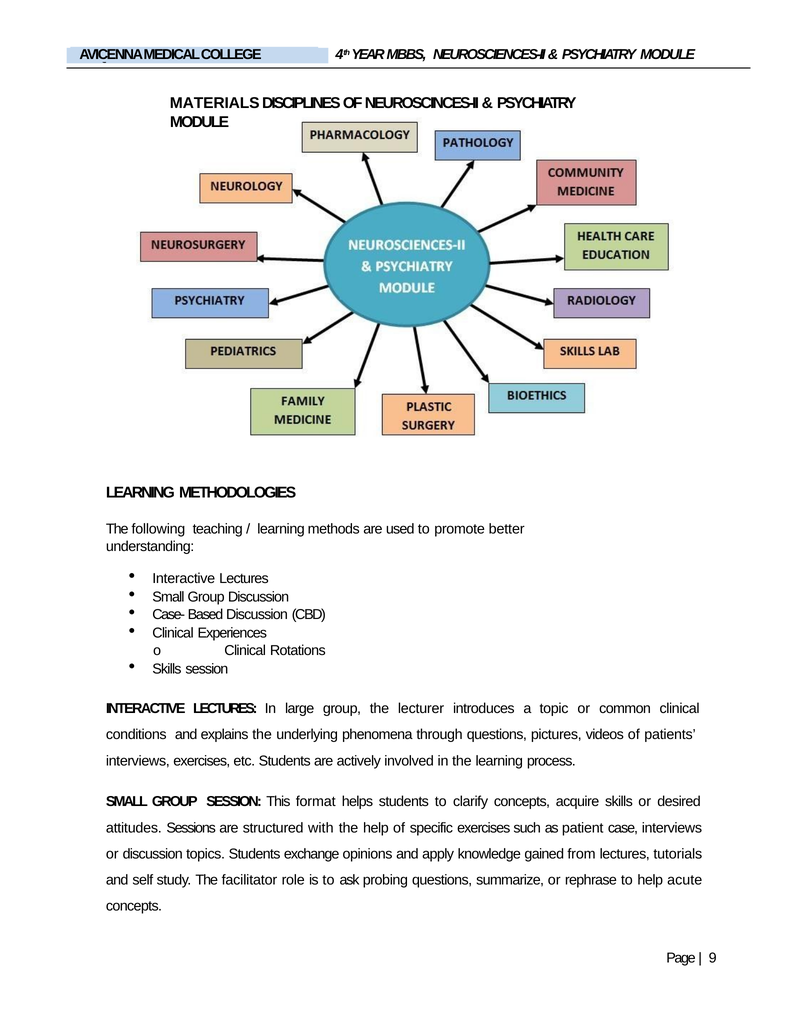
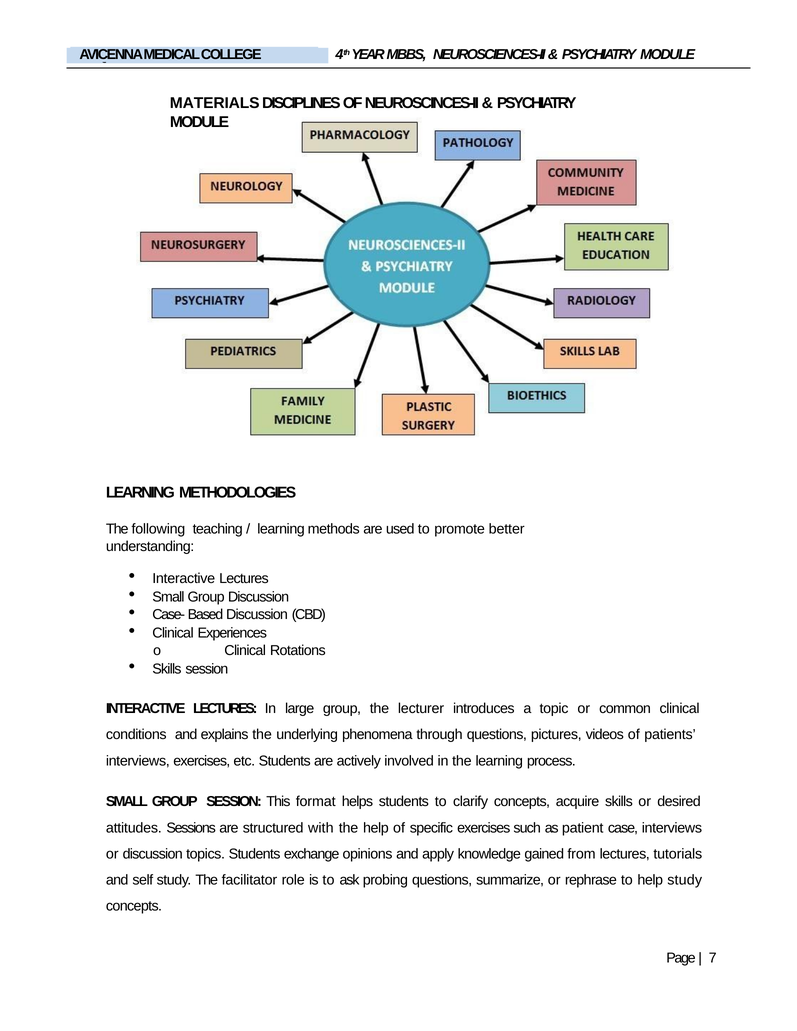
help acute: acute -> study (685, 880)
9: 9 -> 7 (713, 959)
